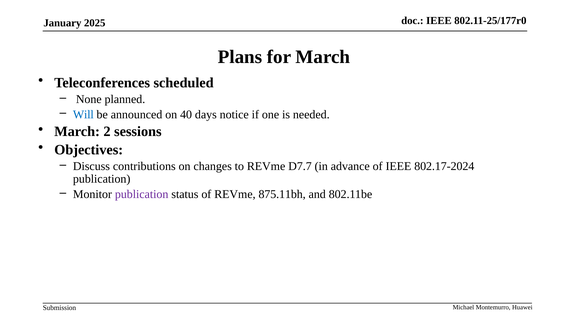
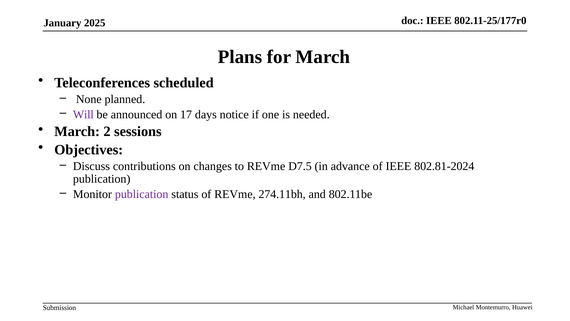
Will colour: blue -> purple (83, 114)
40: 40 -> 17 (186, 114)
D7.7: D7.7 -> D7.5 (300, 166)
802.17-2024: 802.17-2024 -> 802.81-2024 (444, 166)
875.11bh: 875.11bh -> 274.11bh (282, 194)
